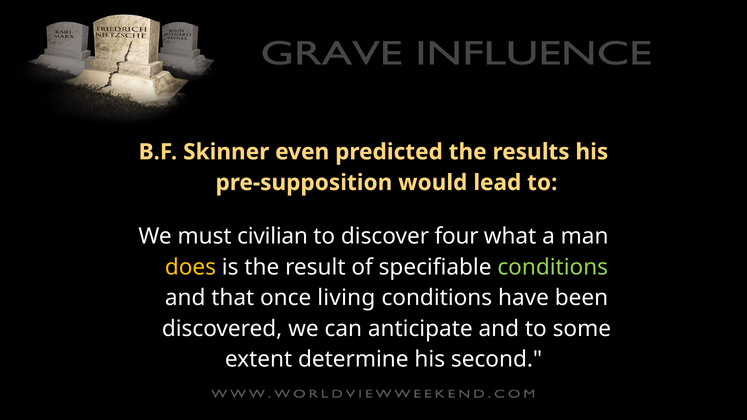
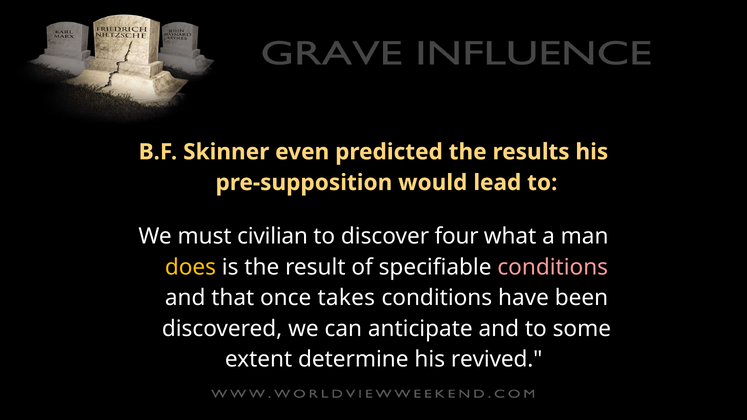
conditions colour: light green -> pink (553, 267)
living: living -> takes (346, 298)
second: second -> revived (497, 360)
